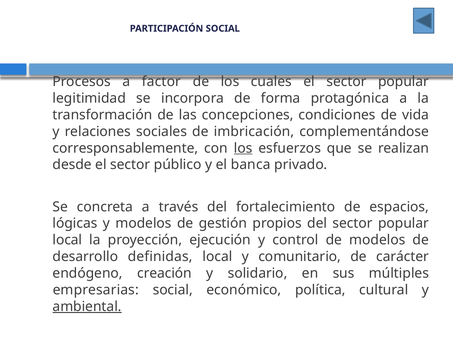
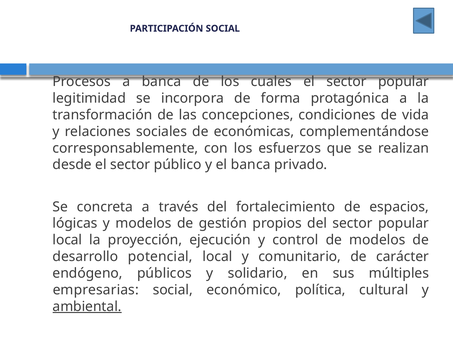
a factor: factor -> banca (161, 82)
imbricación: imbricación -> económicas (254, 131)
los underline: present -> none (243, 148)
definidas: definidas -> potencial (160, 256)
creación: creación -> públicos (164, 273)
